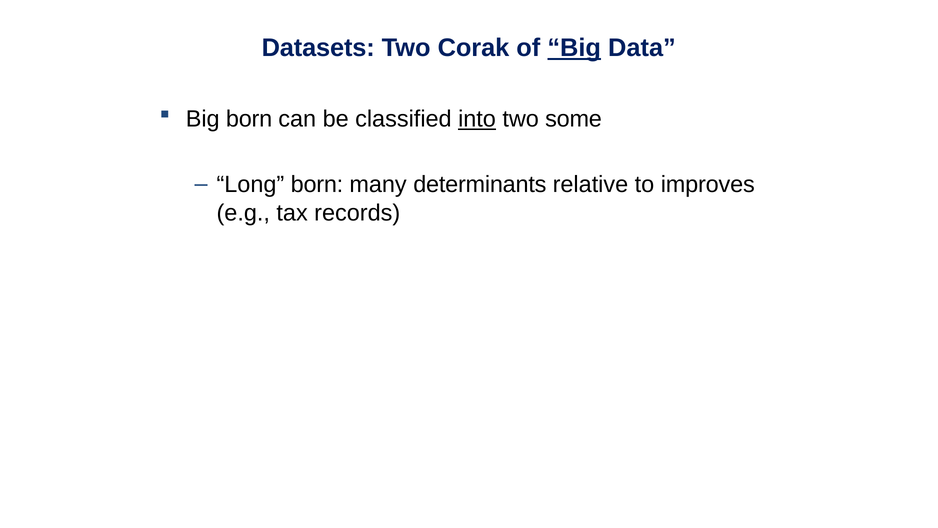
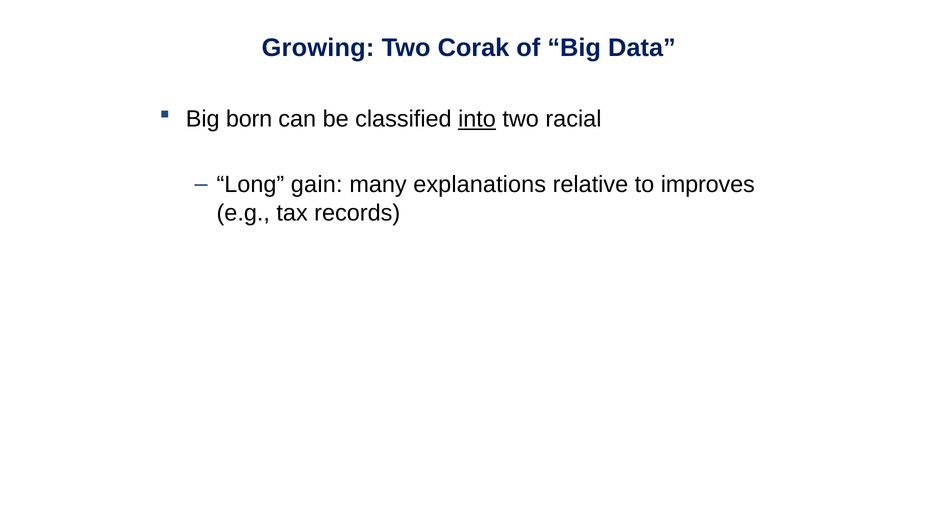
Datasets: Datasets -> Growing (318, 48)
Big underline: present -> none (574, 48)
some: some -> racial (573, 119)
Long born: born -> gain (317, 185)
determinants: determinants -> explanations (480, 185)
